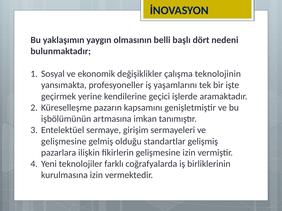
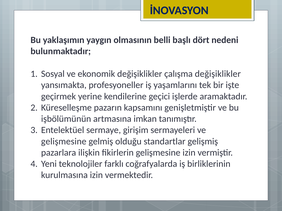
çalışma teknolojinin: teknolojinin -> değişiklikler (218, 74)
